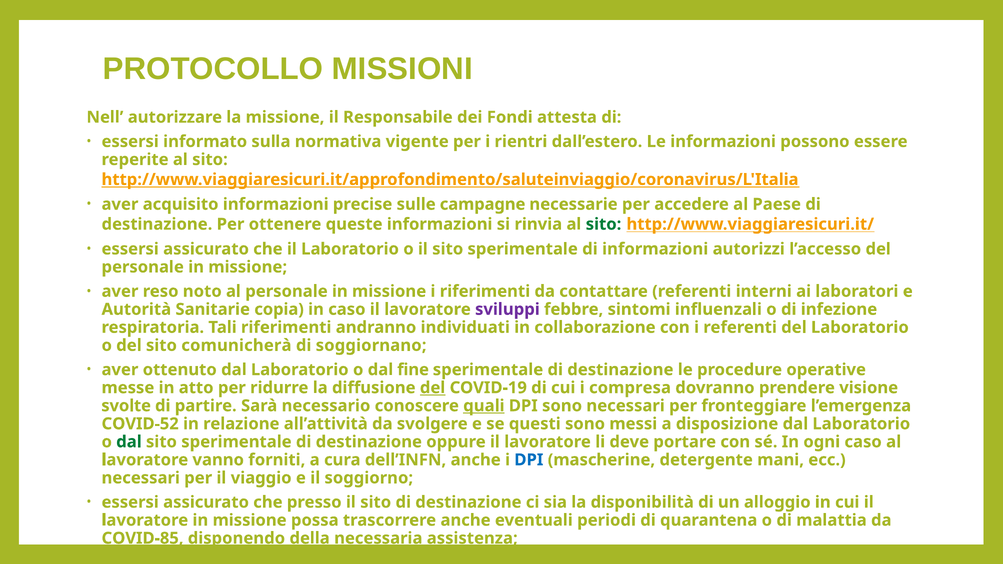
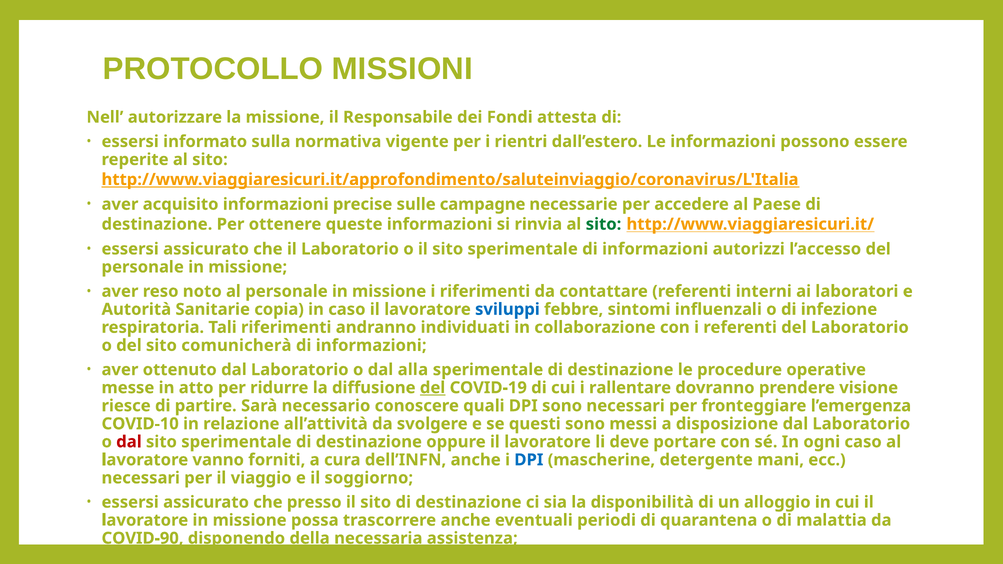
sviluppi colour: purple -> blue (507, 309)
soggiornano: soggiornano -> informazioni (371, 345)
fine: fine -> alla (413, 370)
compresa: compresa -> rallentare (630, 388)
svolte: svolte -> riesce (126, 406)
quali underline: present -> none (484, 406)
COVID-52: COVID-52 -> COVID-10 (140, 424)
dal colour: green -> red (129, 442)
COVID-85: COVID-85 -> COVID-90 (143, 538)
